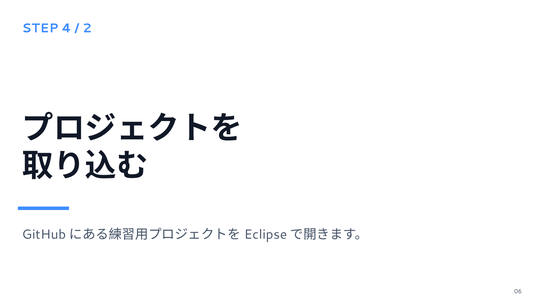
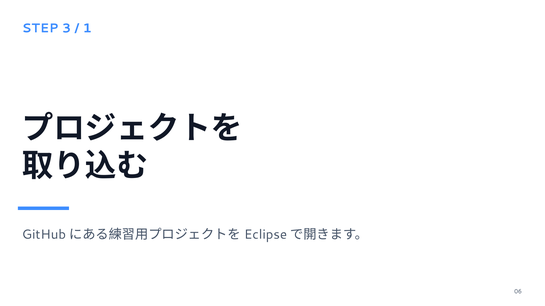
4: 4 -> 3 (66, 28)
2: 2 -> 1 (87, 28)
